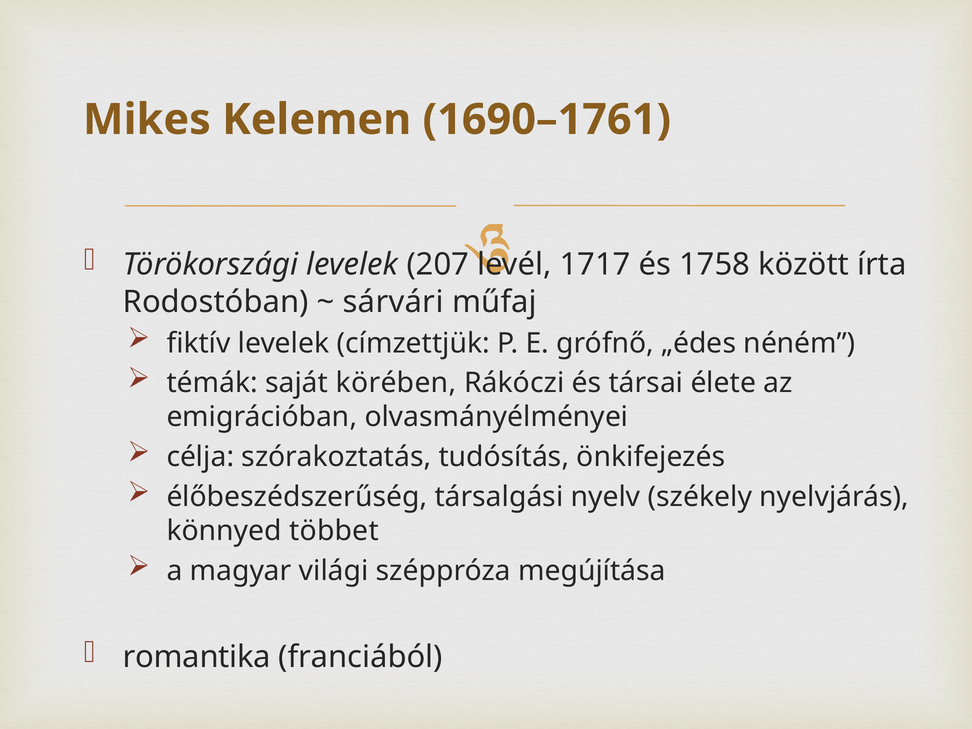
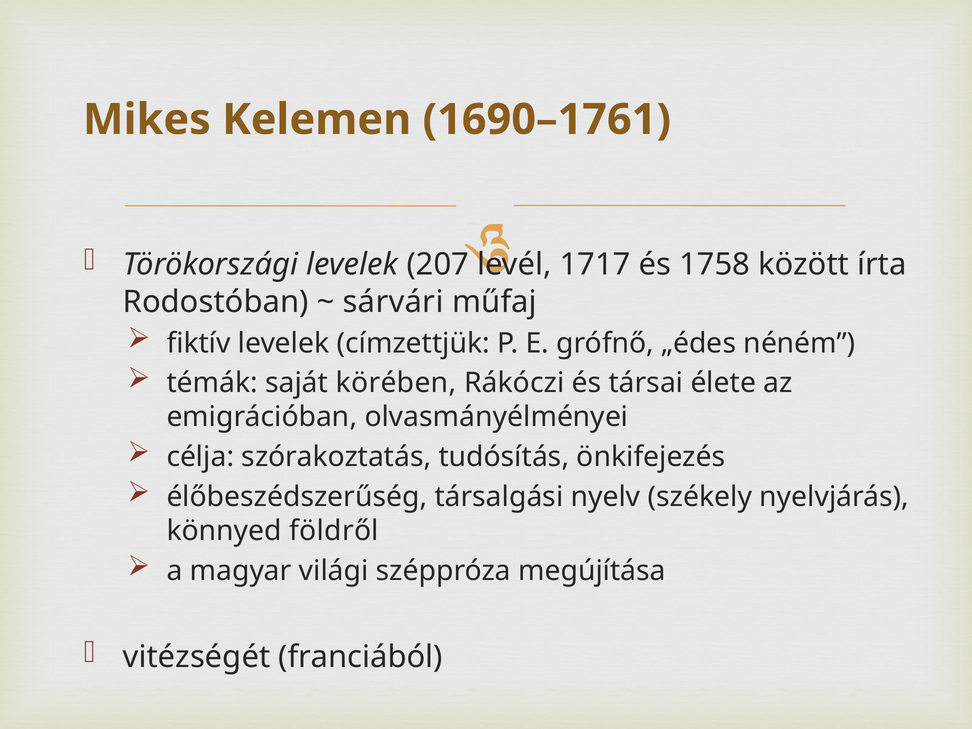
többet: többet -> földről (334, 531)
romantika: romantika -> vitézségét (197, 657)
